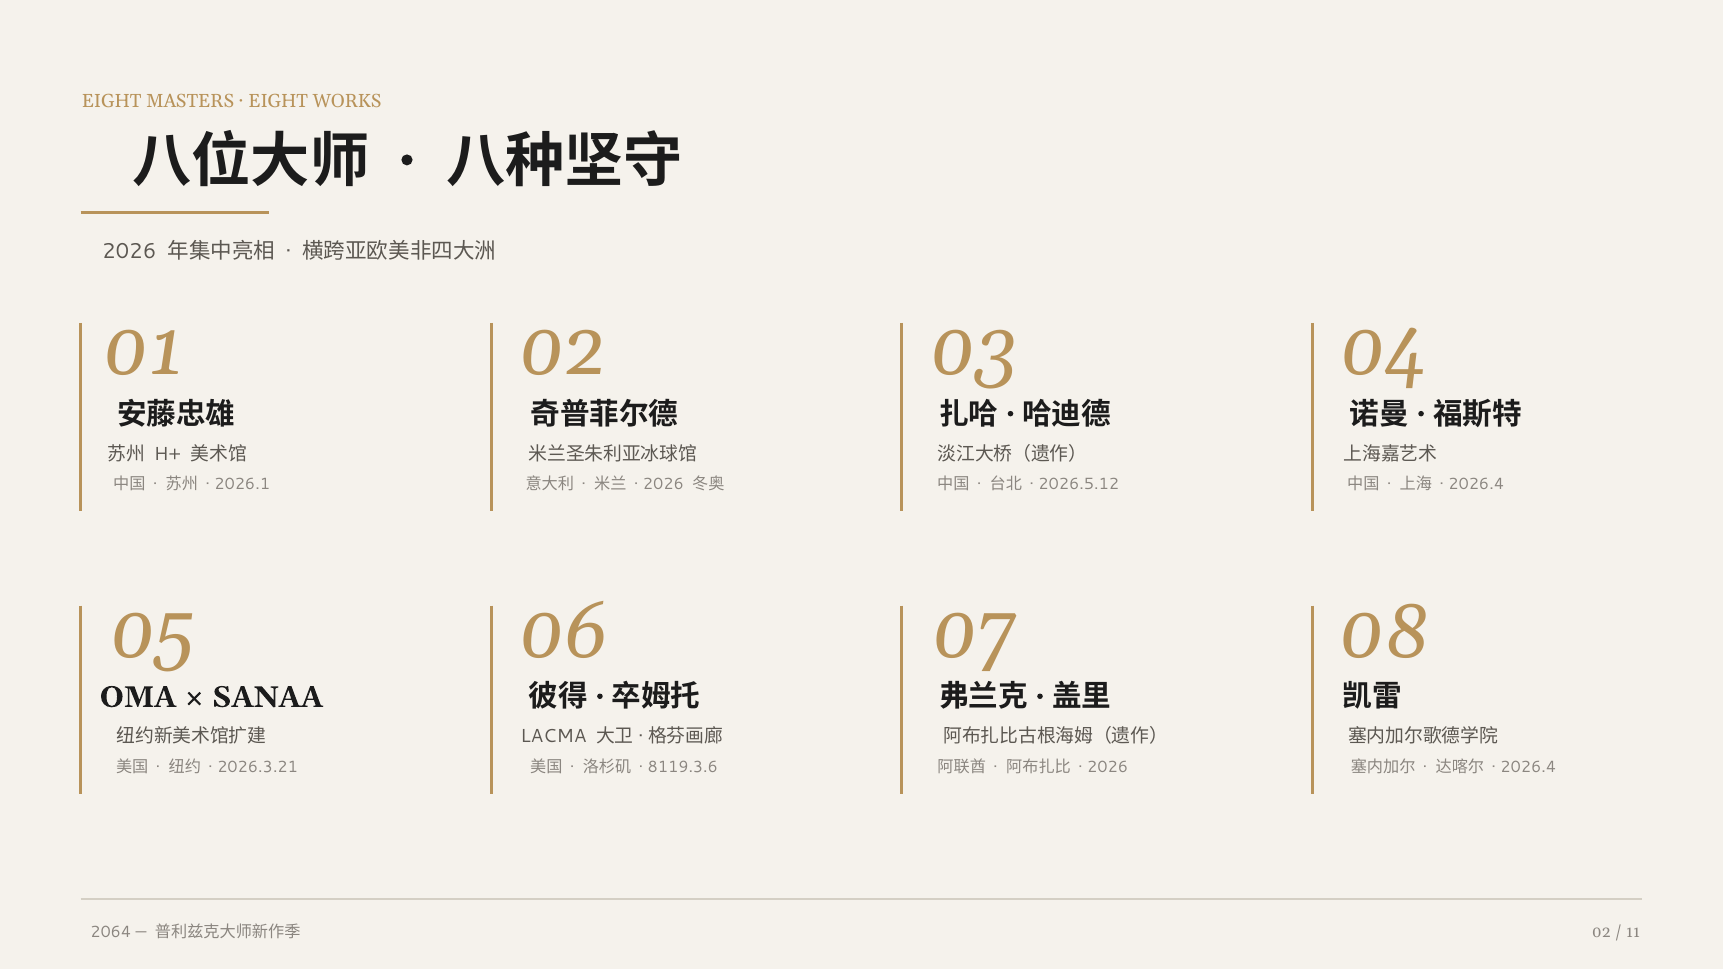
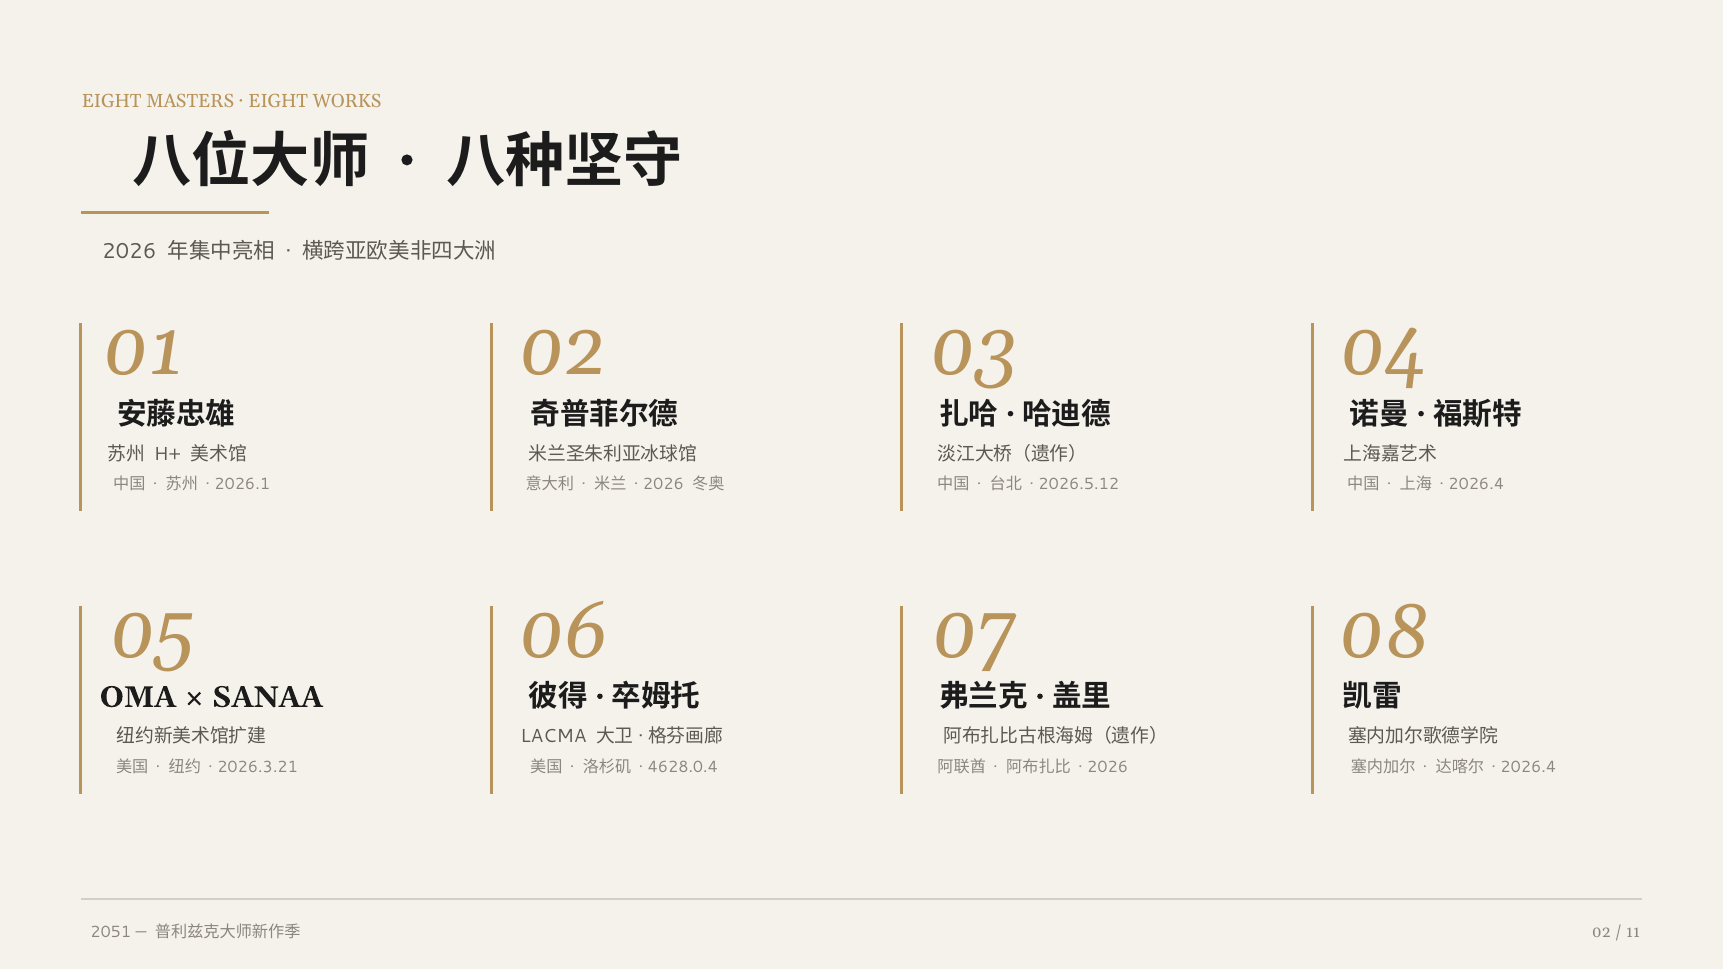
8119.3.6: 8119.3.6 -> 4628.0.4 (683, 767)
2064: 2064 -> 2051 (111, 933)
